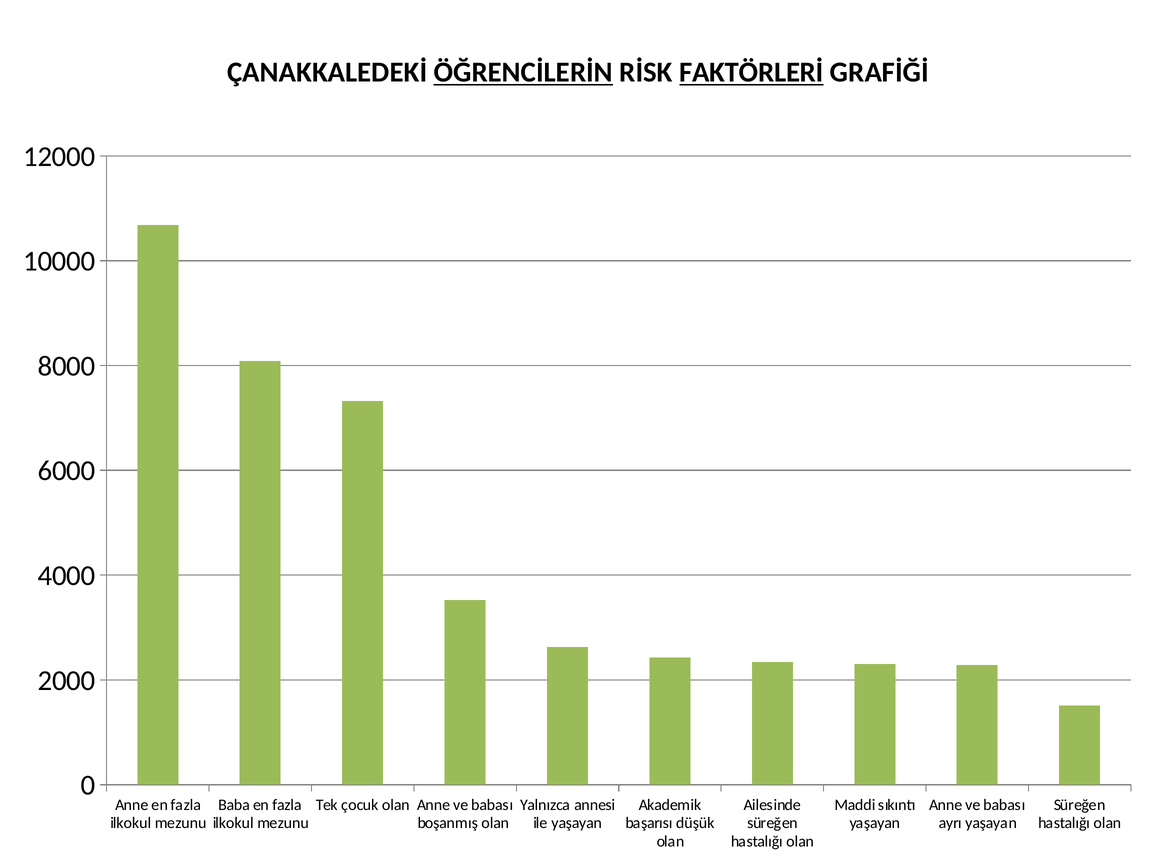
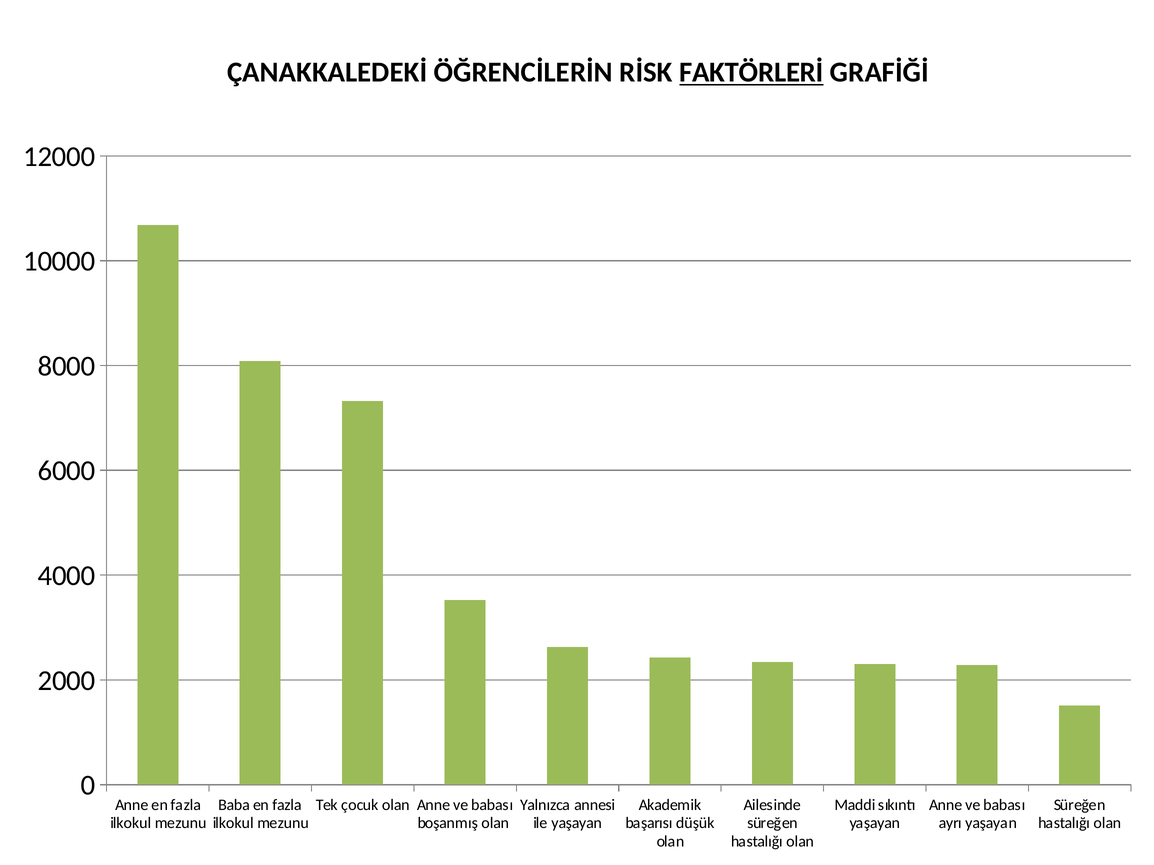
ÖĞRENCİLERİN underline: present -> none (523, 72)
